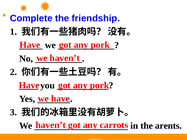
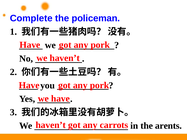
friendship: friendship -> policeman (96, 18)
